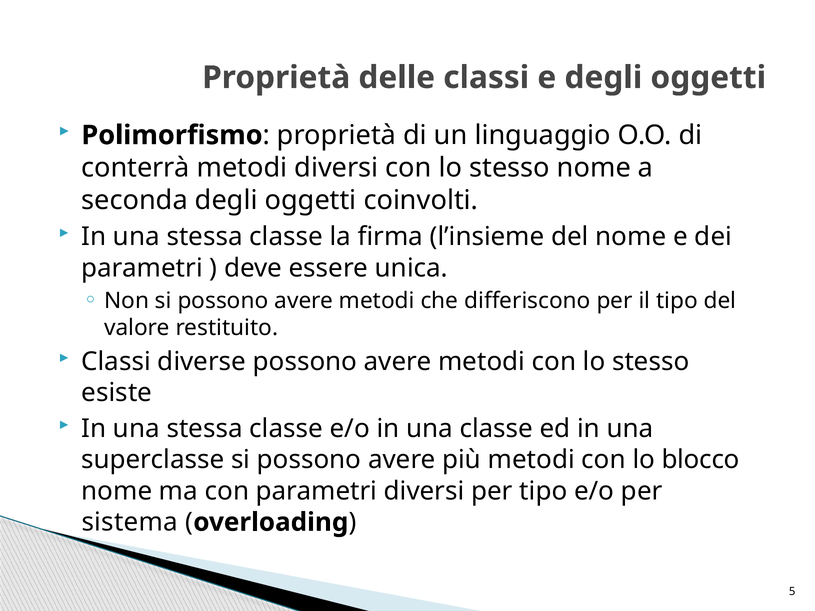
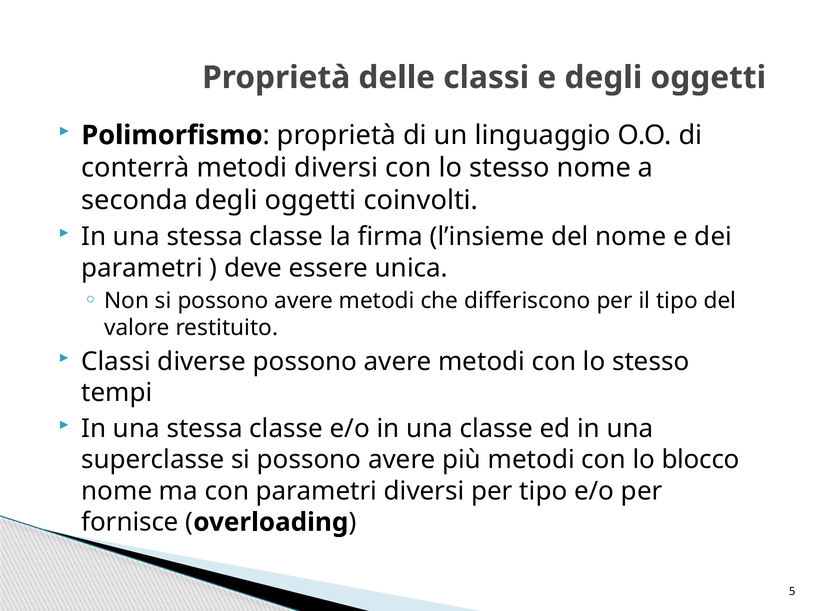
esiste: esiste -> tempi (117, 393)
sistema: sistema -> fornisce (130, 522)
